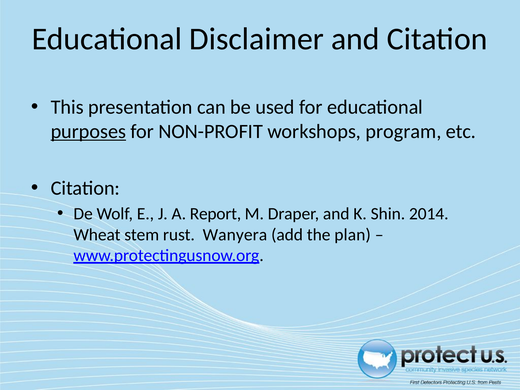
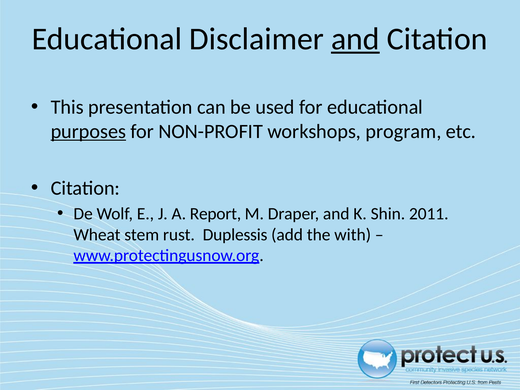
and underline: none -> present (355, 39)
2014: 2014 -> 2011 (429, 214)
Wanyera: Wanyera -> Duplessis (235, 235)
plan: plan -> with (353, 235)
